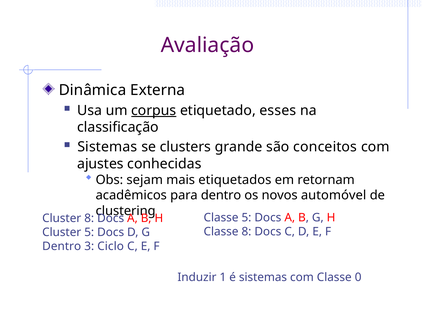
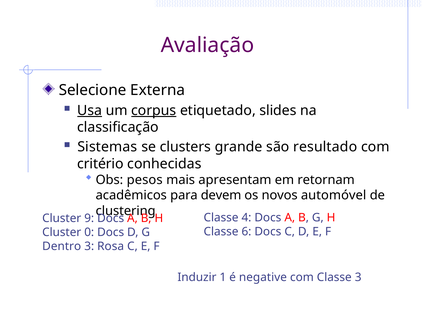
Dinâmica: Dinâmica -> Selecione (93, 90)
Usa underline: none -> present (90, 111)
esses: esses -> slides (278, 111)
conceitos: conceitos -> resultado (325, 147)
ajustes: ajustes -> critério (100, 164)
sejam: sejam -> pesos (145, 180)
etiquetados: etiquetados -> apresentam (235, 180)
para dentro: dentro -> devem (221, 196)
Classe 5: 5 -> 4 (246, 218)
Cluster 8: 8 -> 9 (89, 219)
Classe 8: 8 -> 6 (246, 232)
Cluster 5: 5 -> 0 (89, 233)
Ciclo: Ciclo -> Rosa (111, 247)
é sistemas: sistemas -> negative (263, 278)
Classe 0: 0 -> 3 (358, 278)
